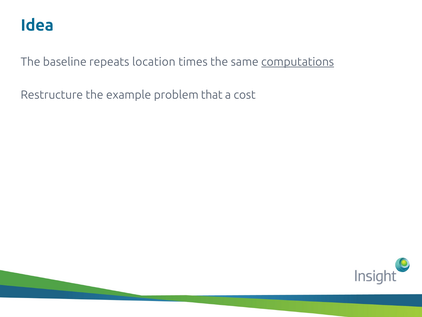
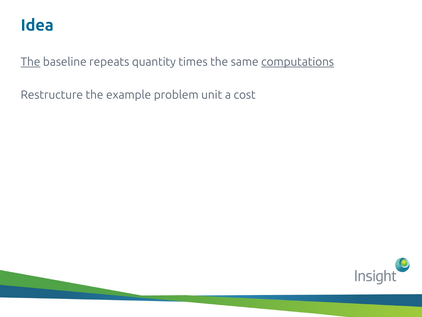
The underline: none -> present (30, 62)
location: location -> quantity (154, 62)
that: that -> unit (212, 95)
